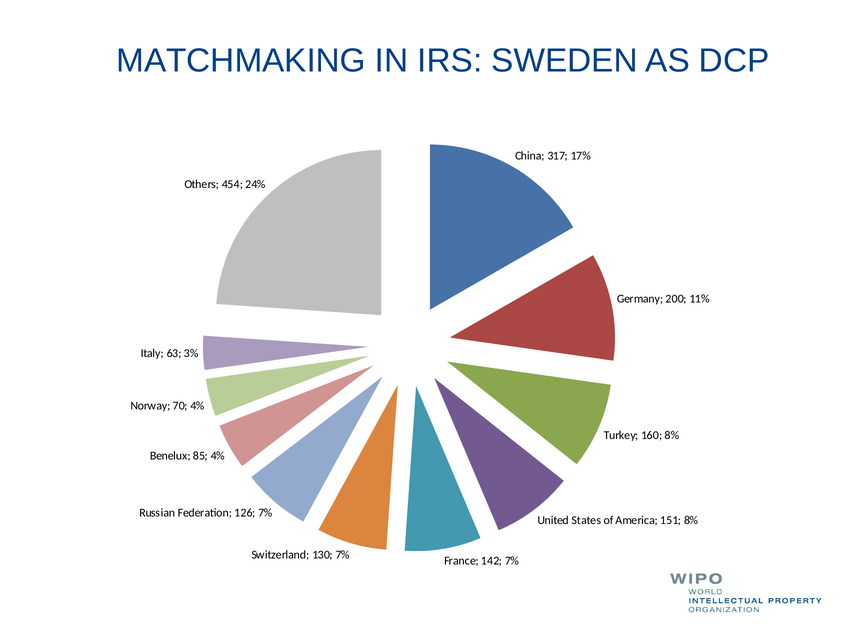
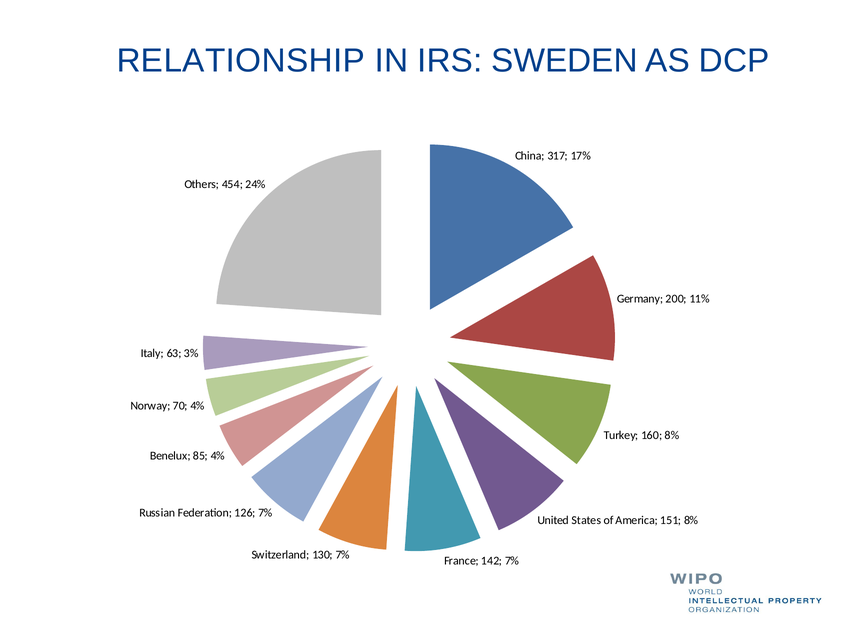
MATCHMAKING: MATCHMAKING -> RELATIONSHIP (241, 61)
